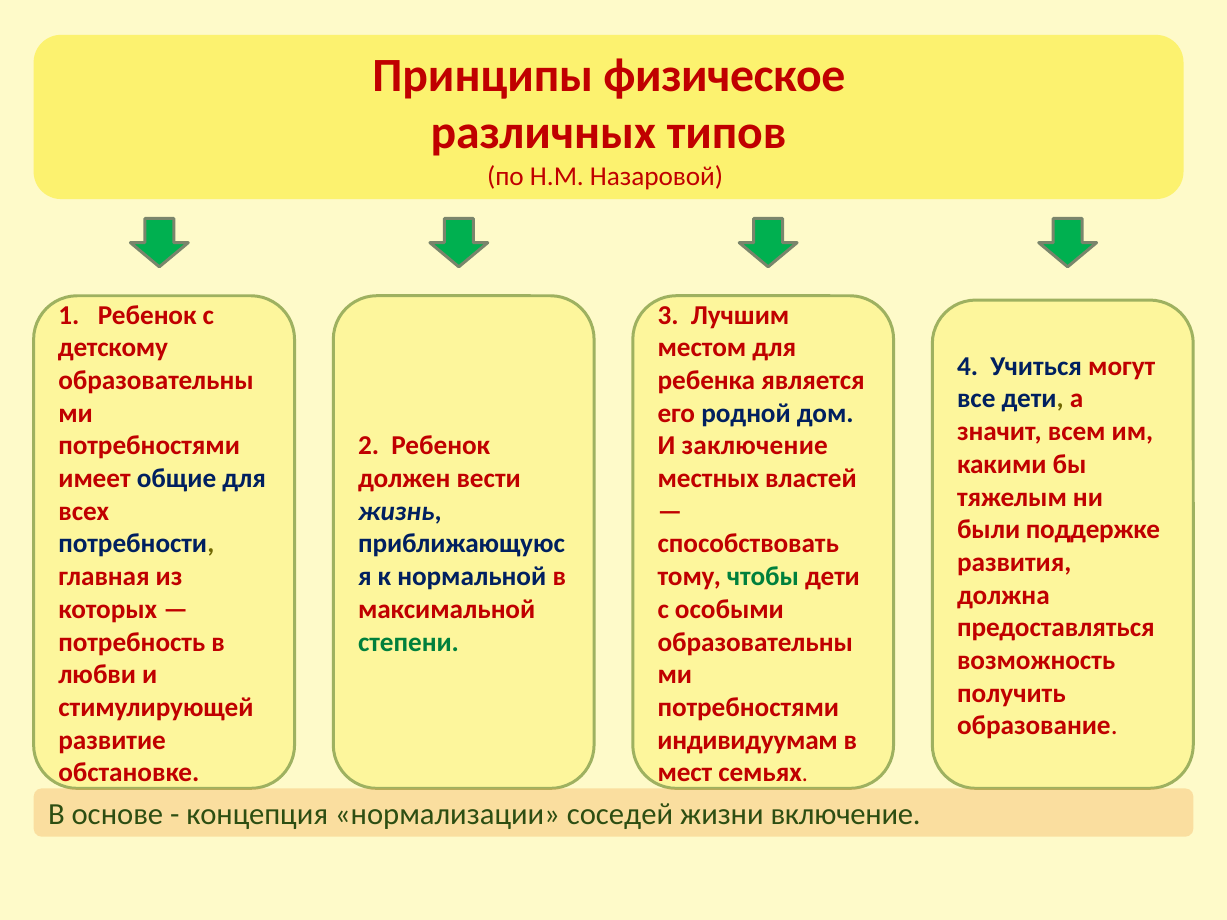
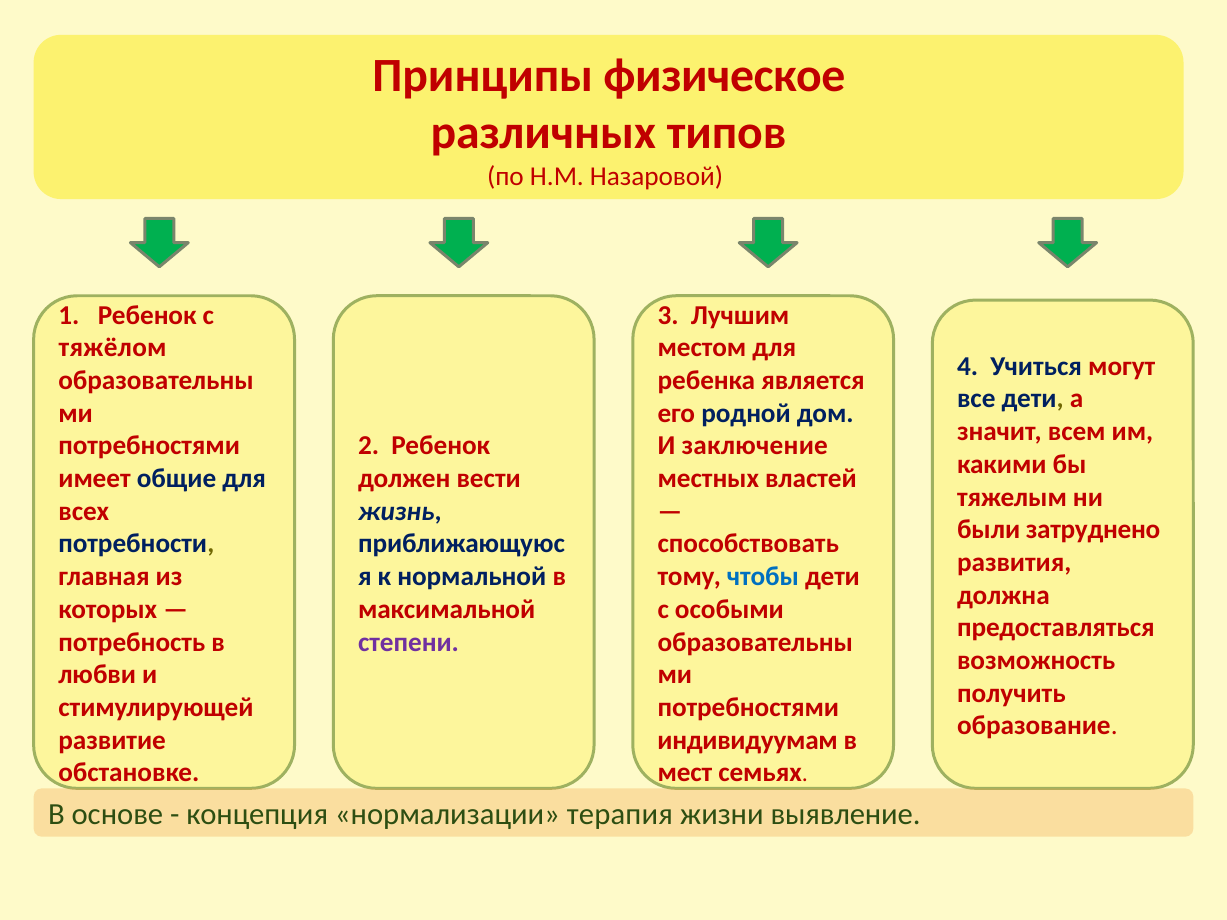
детскому: детскому -> тяжёлом (113, 348)
поддержке: поддержке -> затруднено (1093, 530)
чтобы colour: green -> blue (763, 577)
степени colour: green -> purple (409, 642)
соседей: соседей -> терапия (620, 815)
включение: включение -> выявление (846, 815)
